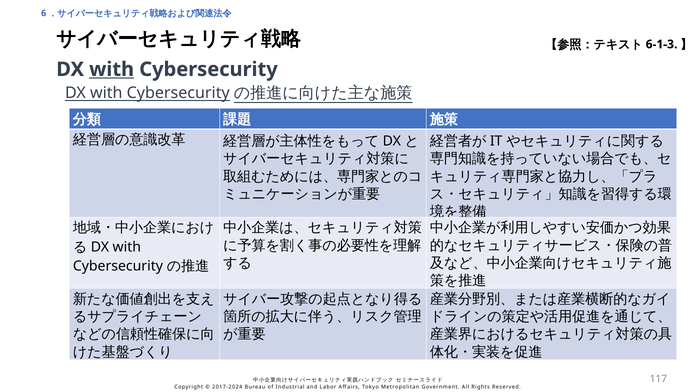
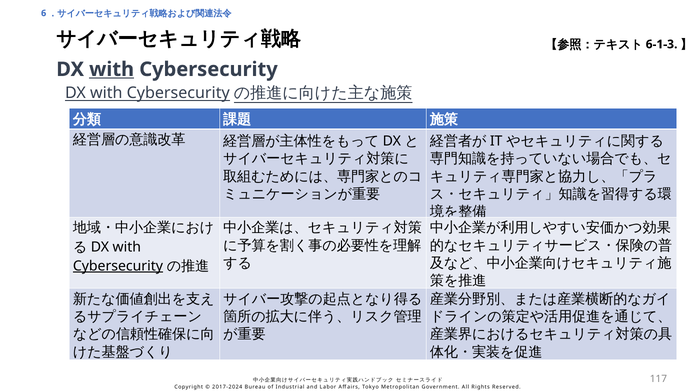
Cybersecurity underline: none -> present (118, 266)
